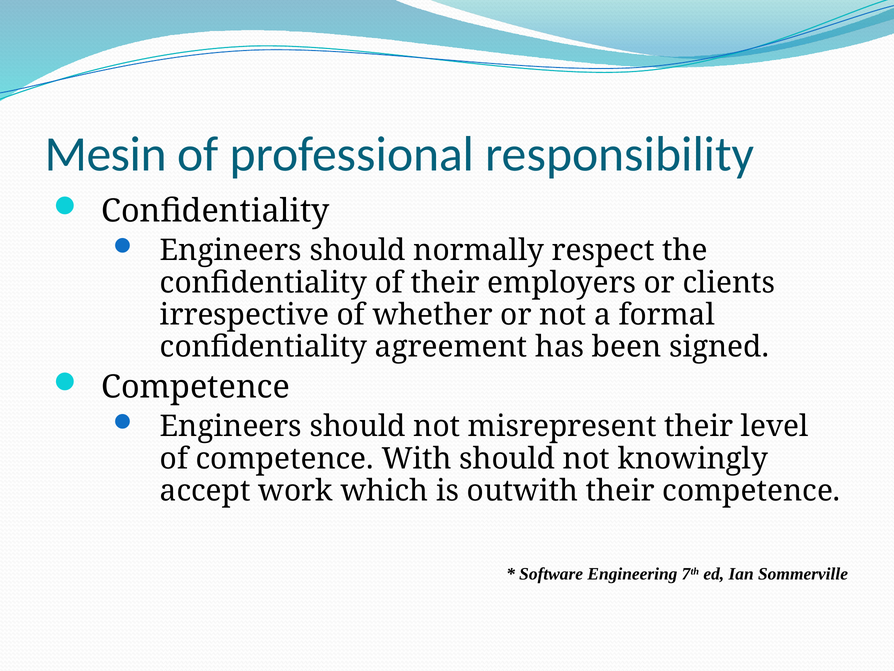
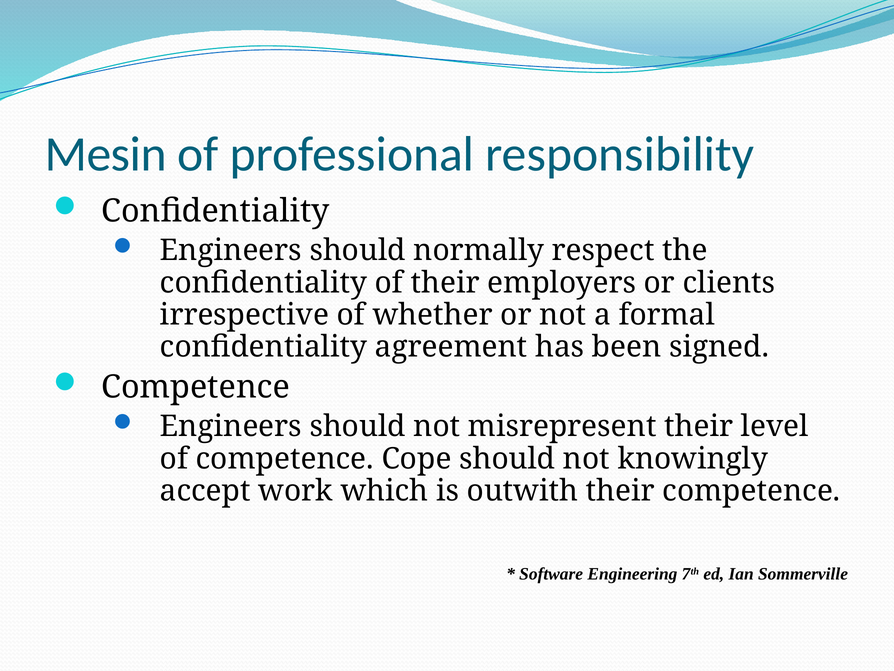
With: With -> Cope (416, 458)
